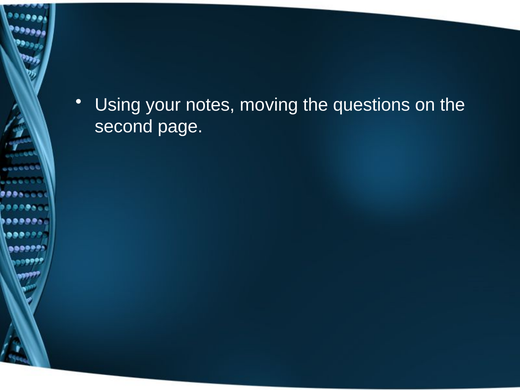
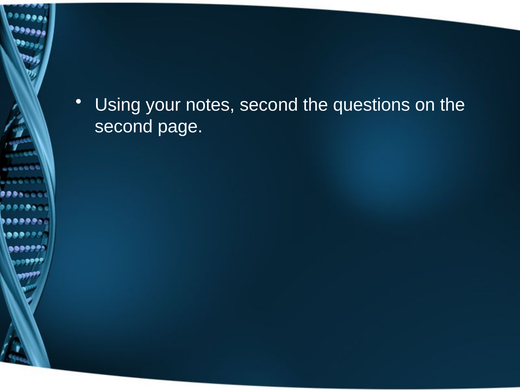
notes moving: moving -> second (269, 105)
